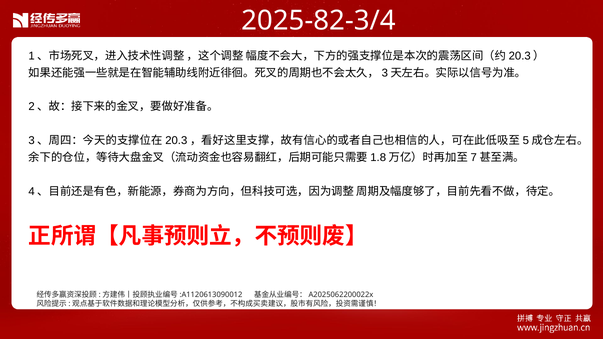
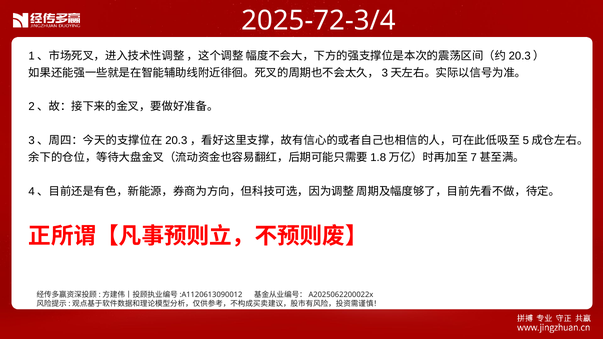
2025-82-3/4: 2025-82-3/4 -> 2025-72-3/4 (318, 21)
